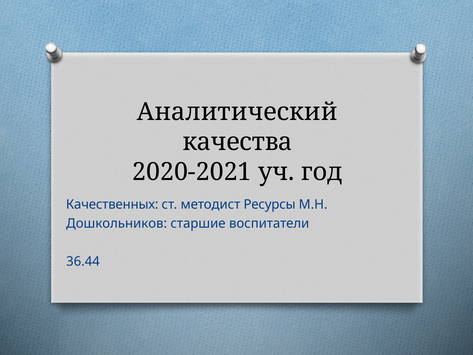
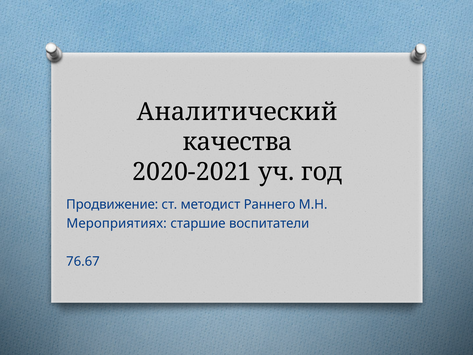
Качественных: Качественных -> Продвижение (112, 204)
Ресурсы: Ресурсы -> Раннего (270, 204)
Дошкольников: Дошкольников -> Мероприятиях (117, 223)
36.44: 36.44 -> 76.67 (83, 261)
